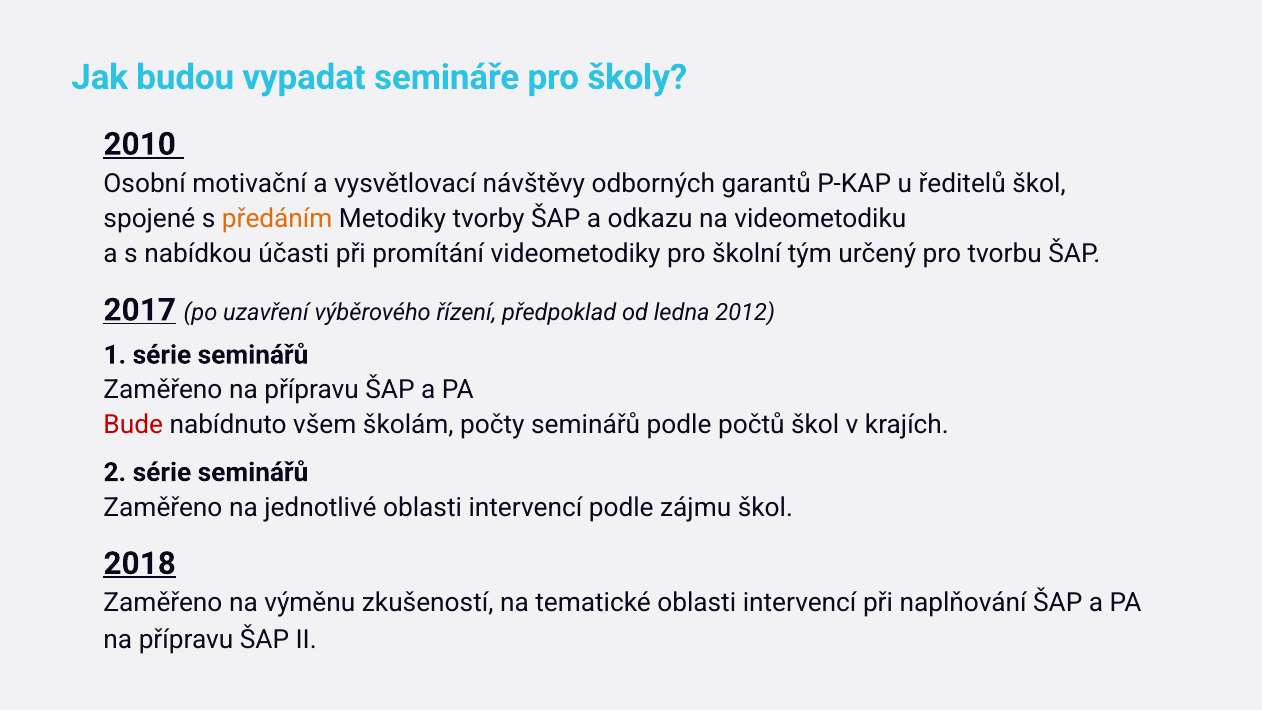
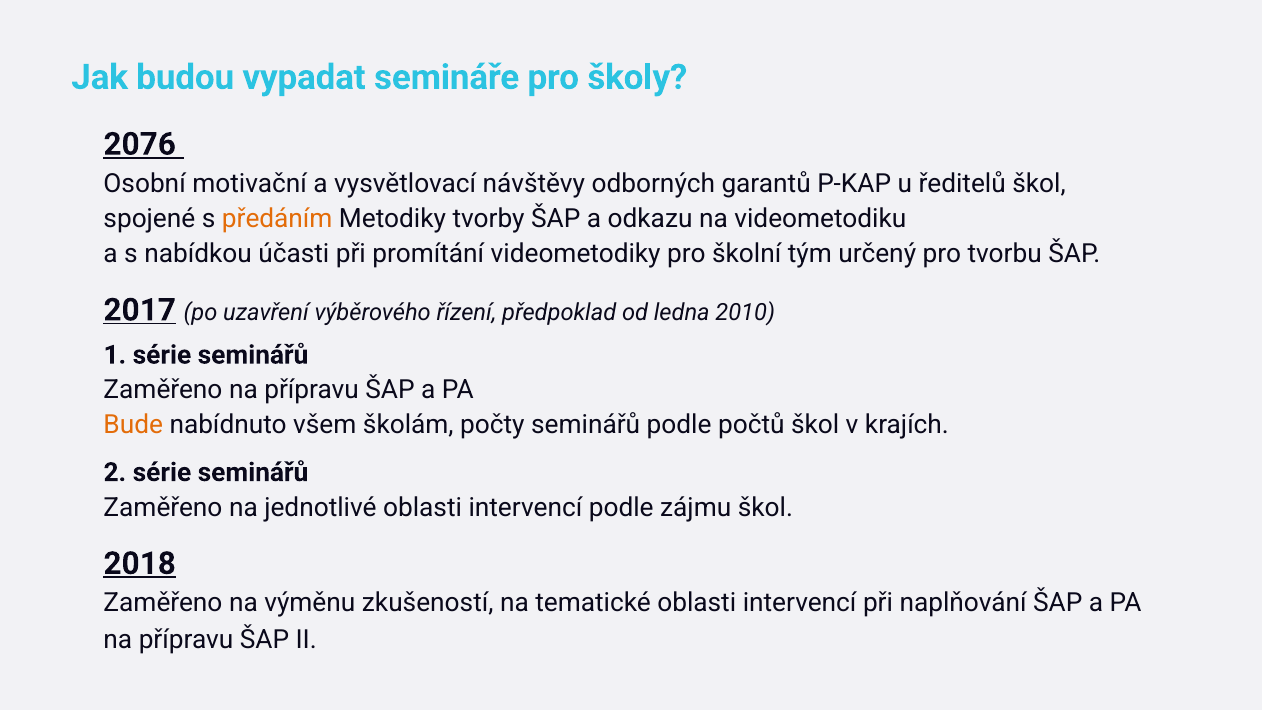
2010: 2010 -> 2076 (140, 144)
2012: 2012 -> 2010 (745, 313)
Bude colour: red -> orange (133, 425)
